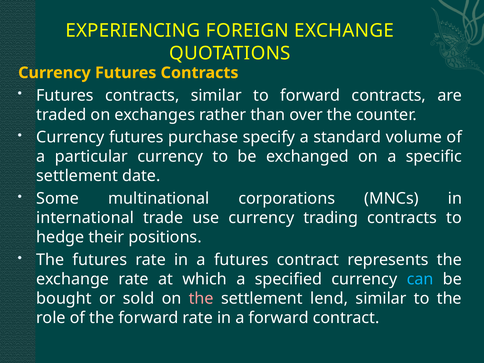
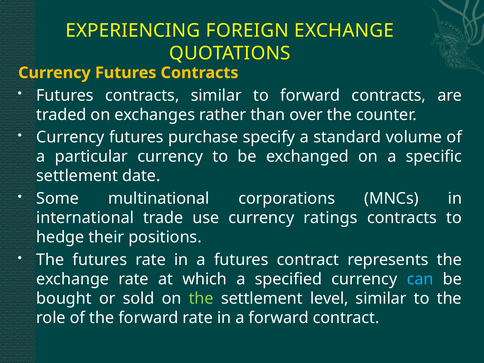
trading: trading -> ratings (331, 218)
the colour: pink -> light green (201, 299)
lend: lend -> level (329, 299)
